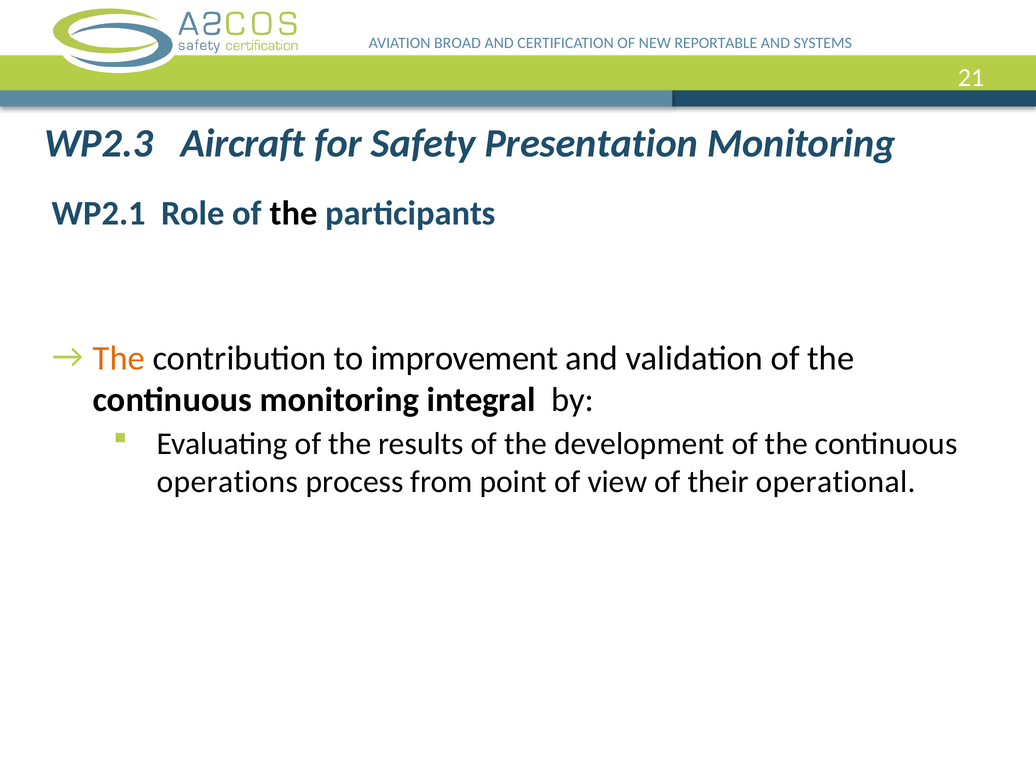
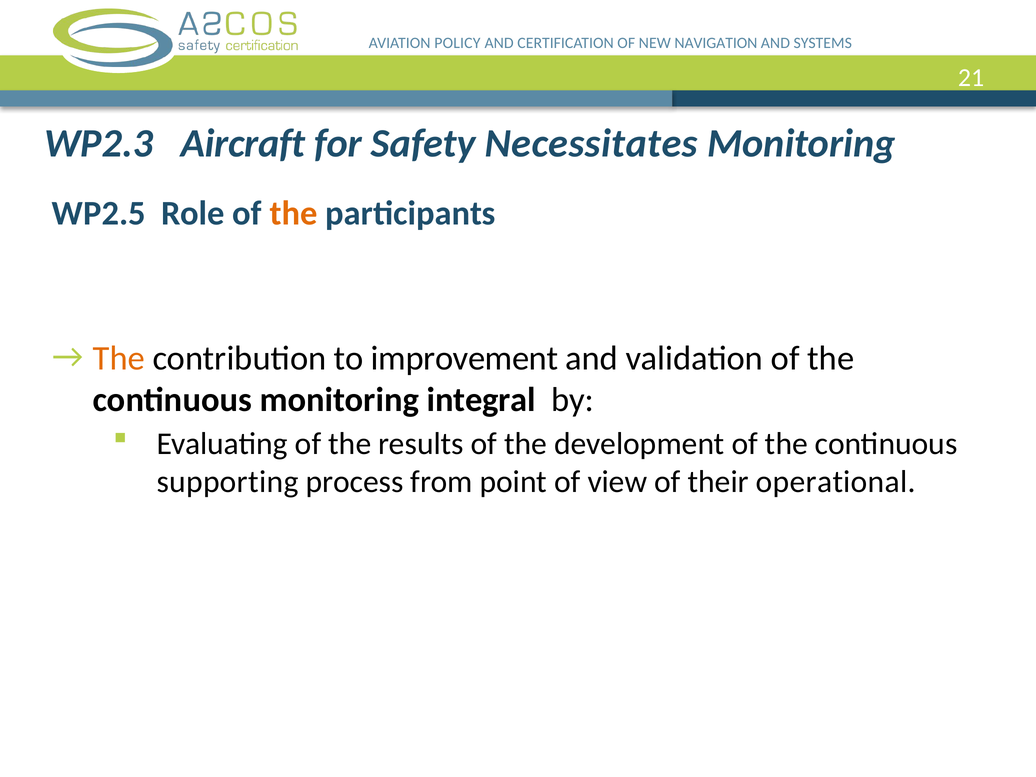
BROAD: BROAD -> POLICY (457, 43)
REPORTABLE: REPORTABLE -> NAVIGATION (716, 43)
Presentation: Presentation -> Necessitates (591, 144)
WP2.1: WP2.1 -> WP2.5 (99, 214)
the colour: black -> orange (294, 214)
operations: operations -> supporting (228, 482)
